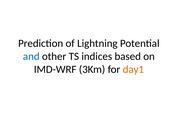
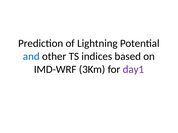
day1 colour: orange -> purple (133, 70)
